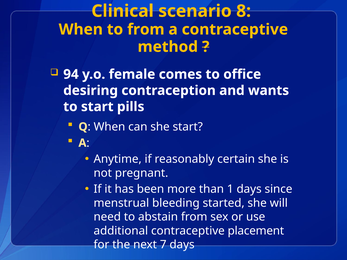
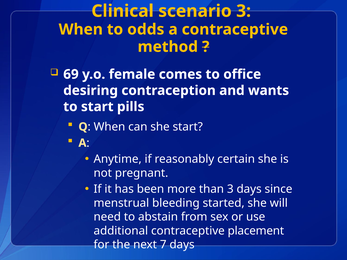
scenario 8: 8 -> 3 (244, 11)
to from: from -> odds (146, 29)
94: 94 -> 69 (71, 74)
than 1: 1 -> 3 (230, 189)
